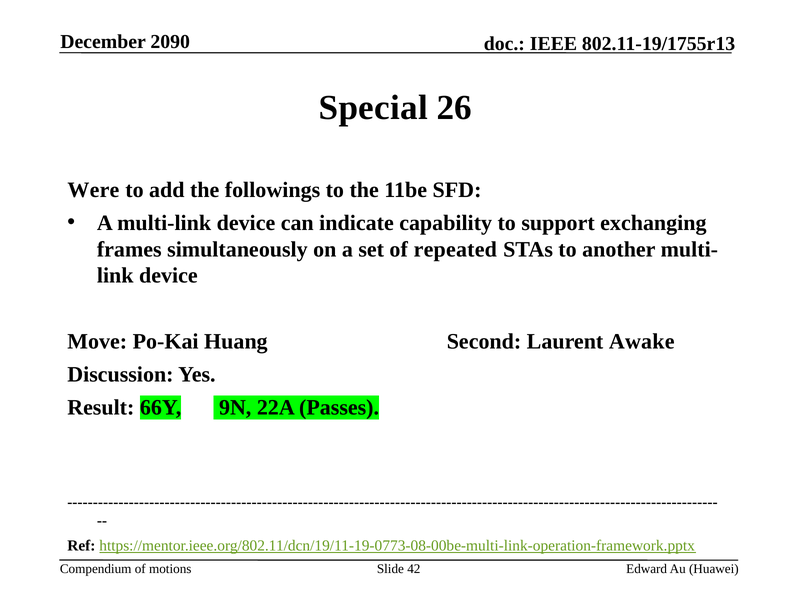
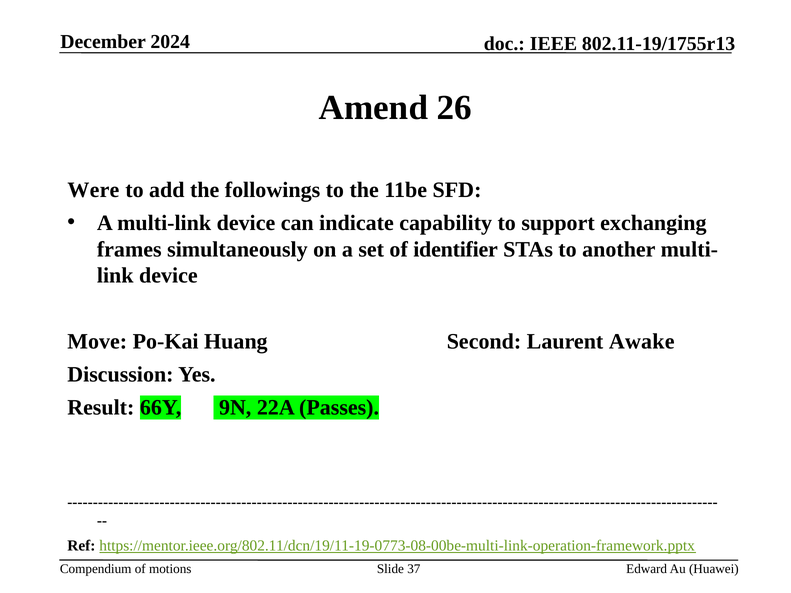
2090: 2090 -> 2024 (170, 42)
Special: Special -> Amend (373, 108)
repeated: repeated -> identifier (456, 249)
42: 42 -> 37 (414, 569)
